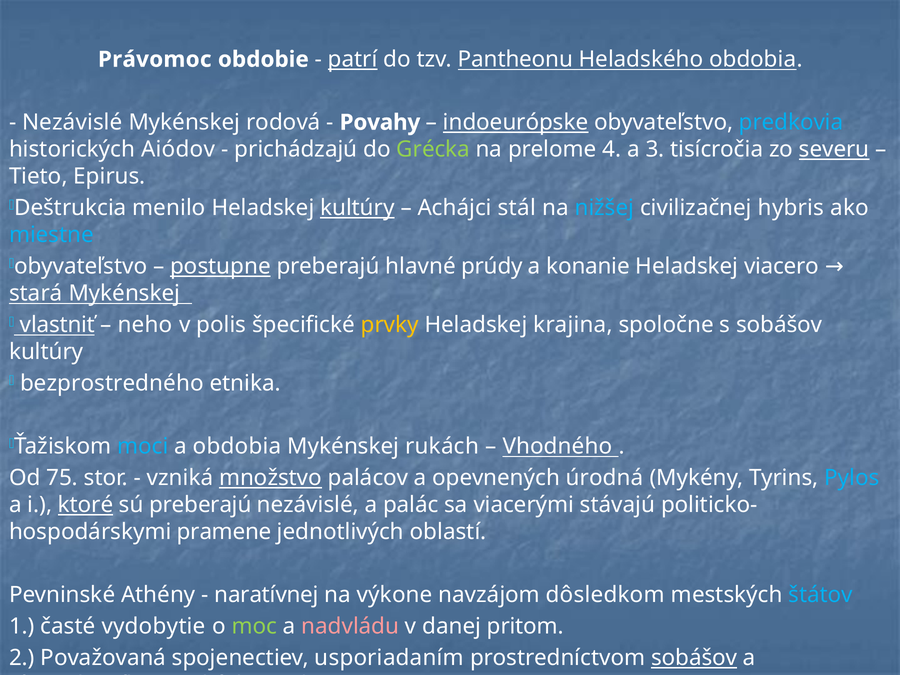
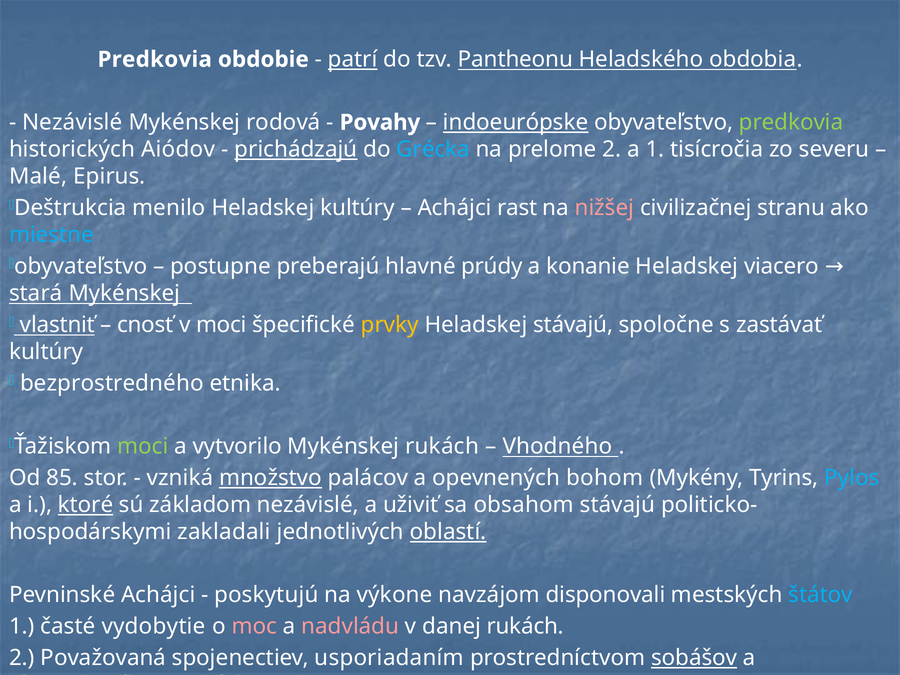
Právomoc: Právomoc -> Predkovia (155, 59)
predkovia colour: light blue -> light green (791, 122)
prichádzajú underline: none -> present (296, 149)
Grécka colour: light green -> light blue (433, 149)
prelome 4: 4 -> 2 (612, 149)
a 3: 3 -> 1 (655, 149)
severu underline: present -> none (834, 149)
Tieto: Tieto -> Malé (38, 176)
kultúry underline: present -> none (357, 208)
stál: stál -> rast (517, 208)
nižšej colour: light blue -> pink (604, 208)
hybris: hybris -> stranu (791, 208)
postupne underline: present -> none (220, 266)
neho: neho -> cnosť (145, 325)
v polis: polis -> moci (221, 325)
Heladskej krajina: krajina -> stávajú (573, 325)
s sobášov: sobášov -> zastávať (779, 325)
moci colour: light blue -> light green (143, 446)
a obdobia: obdobia -> vytvorilo (237, 446)
75: 75 -> 85 (62, 478)
úrodná: úrodná -> bohom (605, 478)
sú preberajú: preberajú -> základom (200, 505)
palác: palác -> uživiť (411, 505)
viacerými: viacerými -> obsahom (524, 505)
pramene: pramene -> zakladali (224, 532)
oblastí underline: none -> present (448, 532)
Pevninské Athény: Athény -> Achájci (158, 595)
naratívnej: naratívnej -> poskytujú (266, 595)
dôsledkom: dôsledkom -> disponovali (606, 595)
moc colour: light green -> pink (254, 626)
danej pritom: pritom -> rukách (525, 626)
